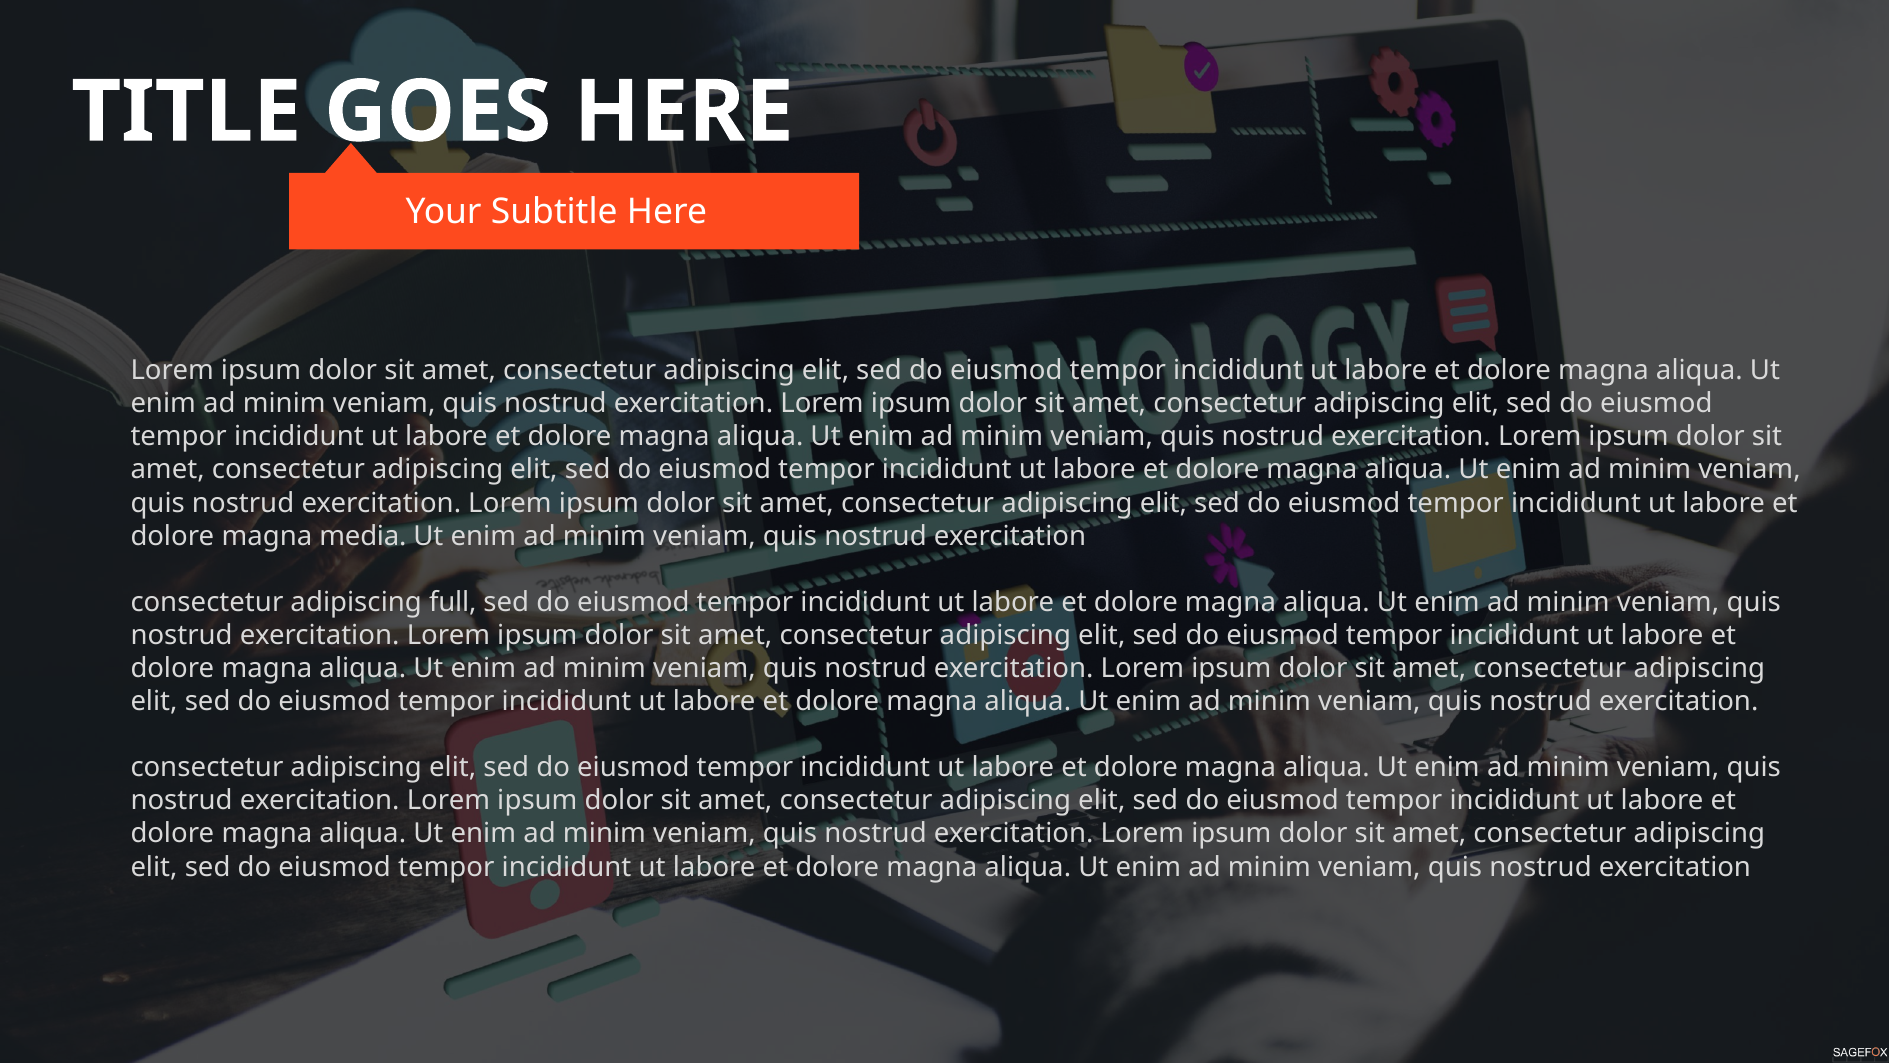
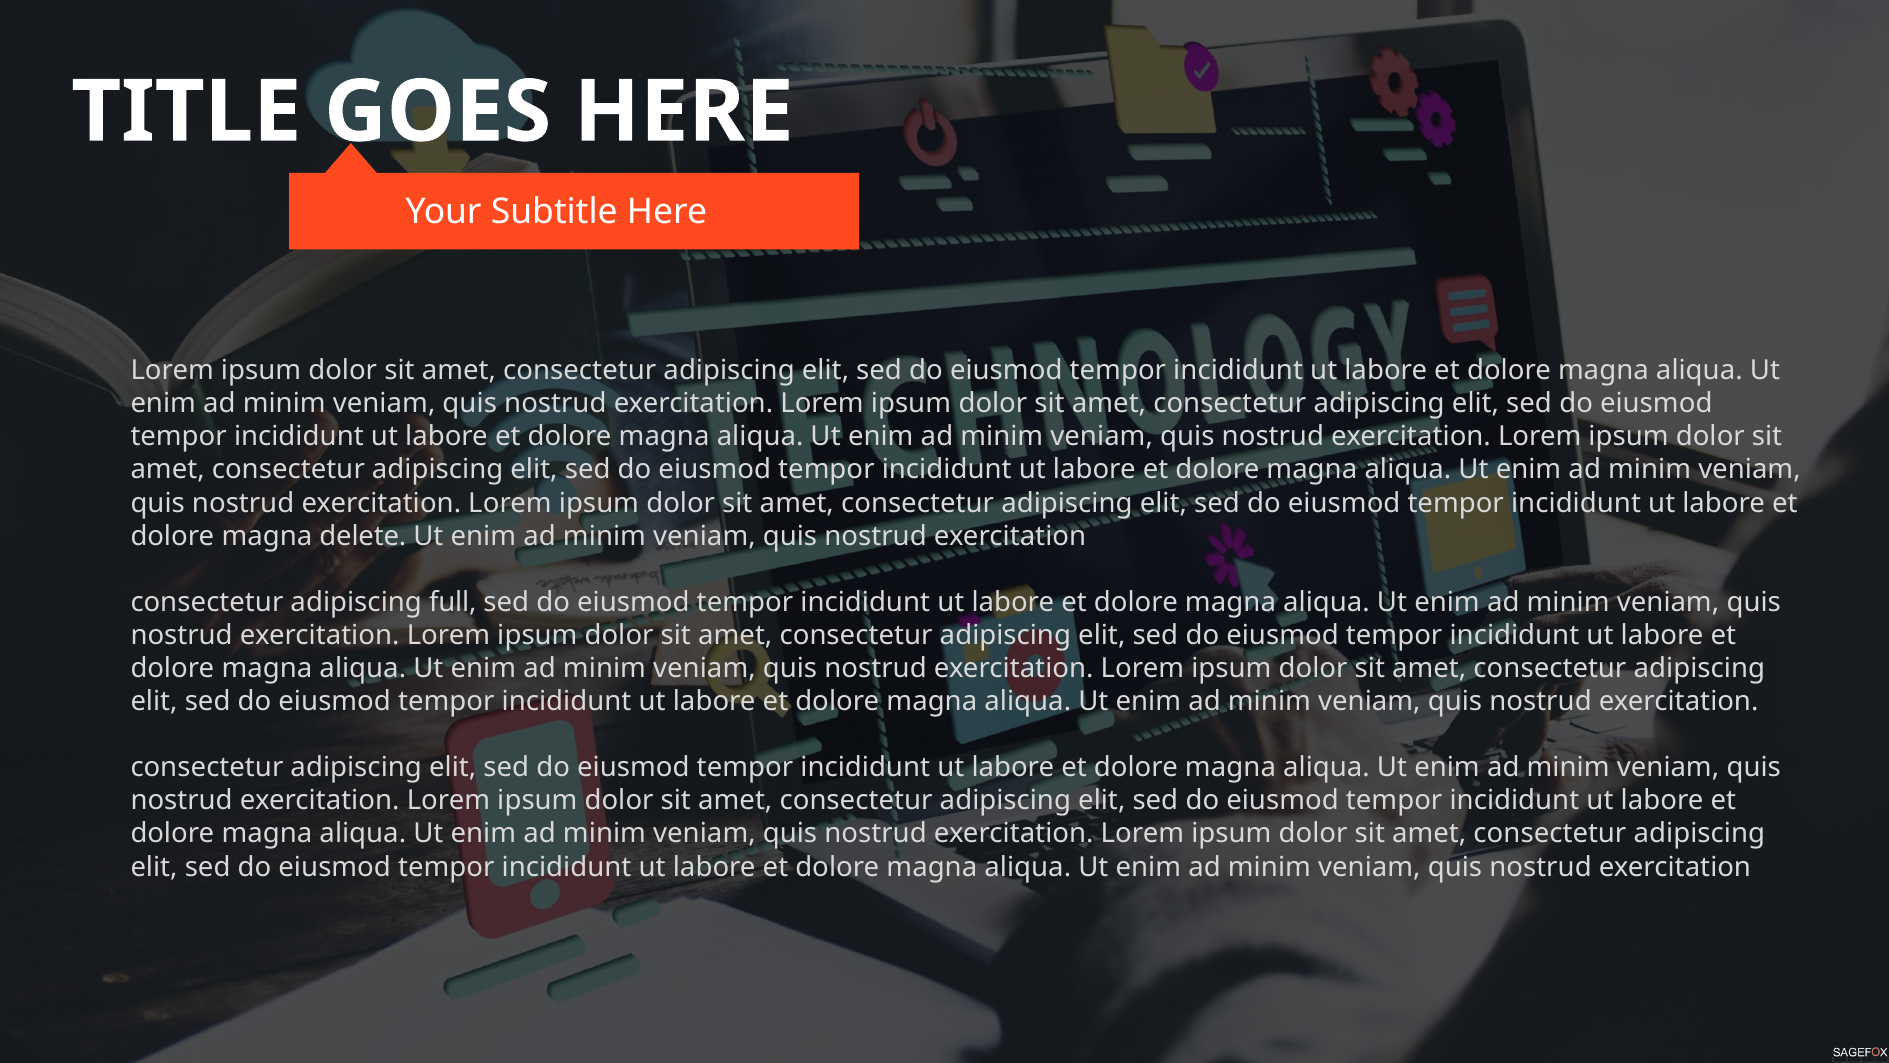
media: media -> delete (363, 536)
